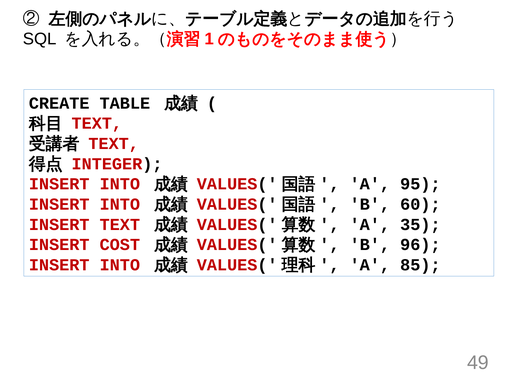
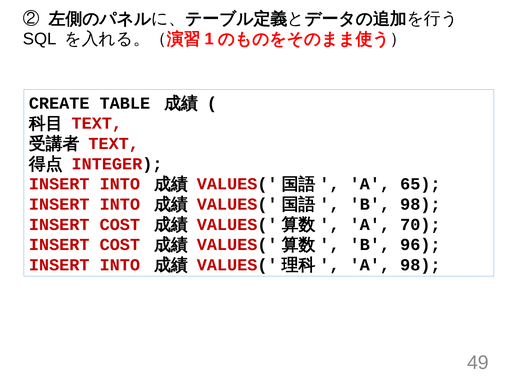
95: 95 -> 65 (420, 184)
B 60: 60 -> 98 (420, 204)
TEXT: TEXT -> COST (120, 224)
35: 35 -> 70 (420, 224)
A 85: 85 -> 98 (420, 265)
